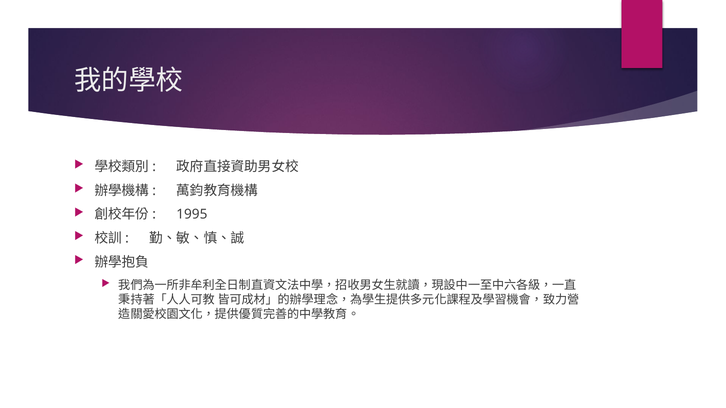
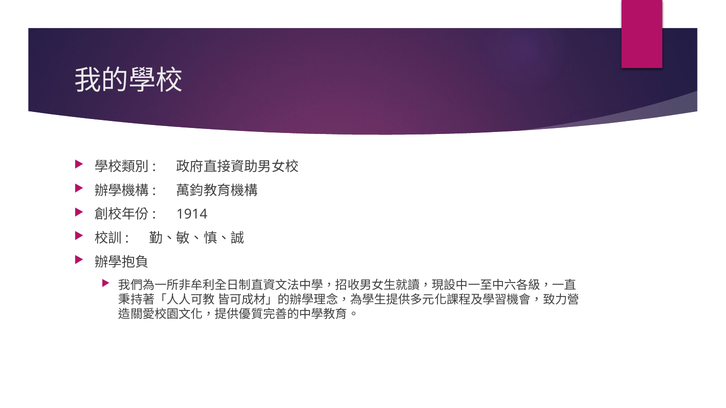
1995: 1995 -> 1914 (192, 215)
